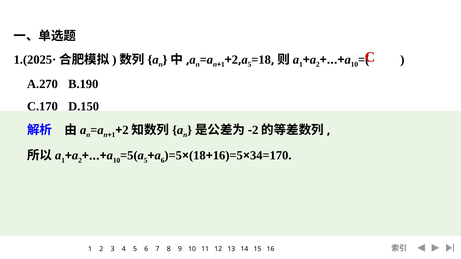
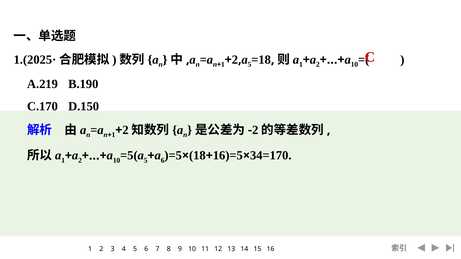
A.270: A.270 -> A.219 (42, 84)
